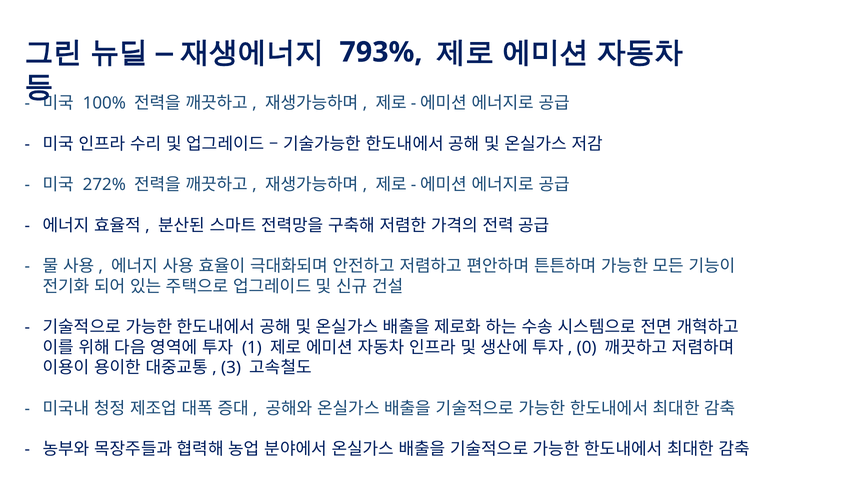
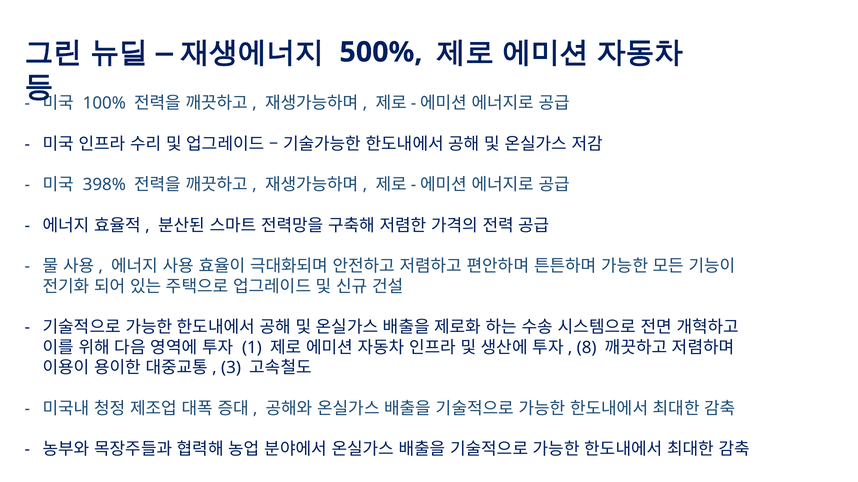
793%: 793% -> 500% (381, 52)
272%: 272% -> 398% (104, 185)
0: 0 -> 8 (587, 348)
